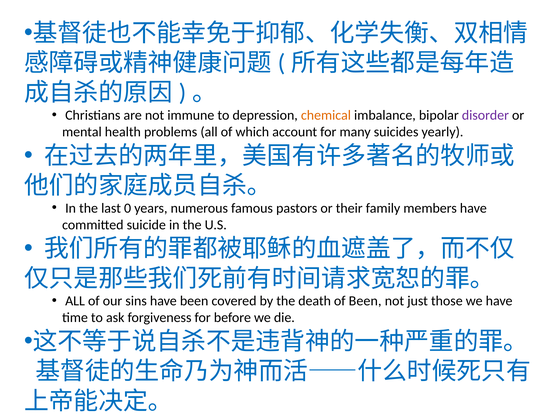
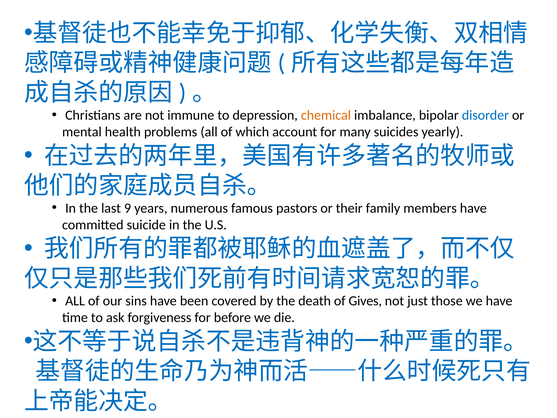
disorder colour: purple -> blue (485, 115)
0: 0 -> 9 (128, 208)
of Been: Been -> Gives (365, 301)
